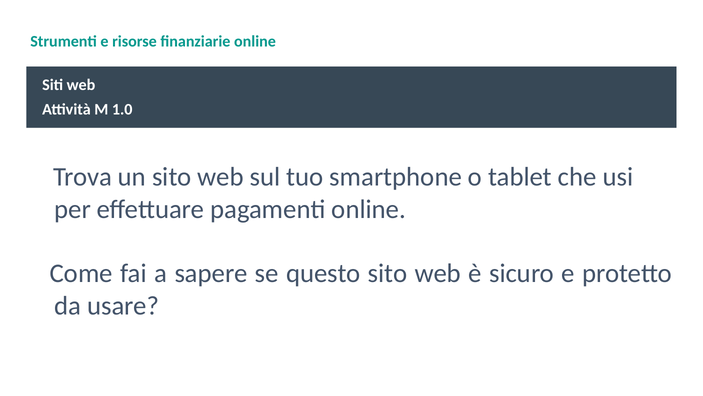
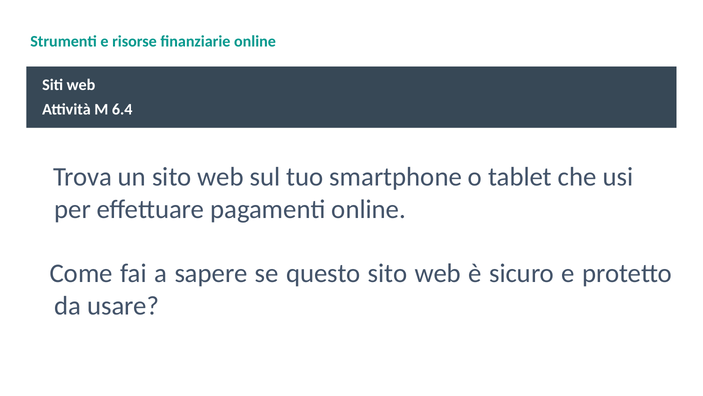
1.0: 1.0 -> 6.4 (122, 109)
